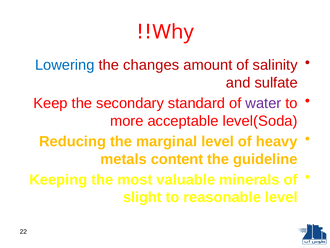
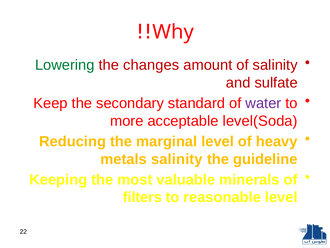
Lowering colour: blue -> green (65, 65)
metals content: content -> salinity (177, 159)
slight: slight -> filters (142, 197)
